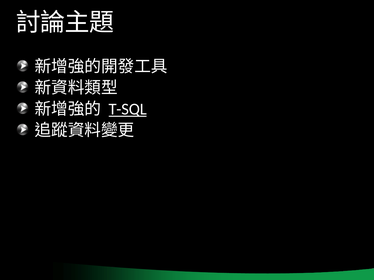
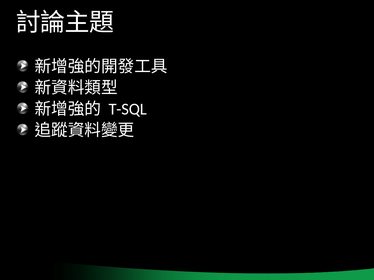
T-SQL underline: present -> none (128, 109)
